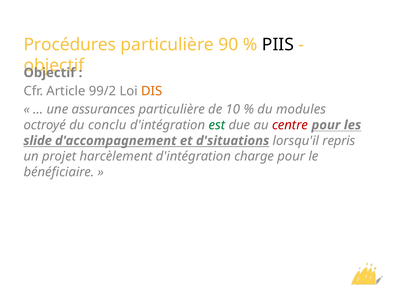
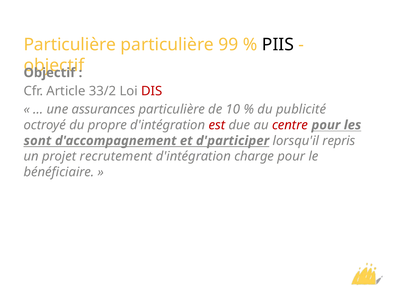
Procédures: Procédures -> Particulière (70, 45)
90: 90 -> 99 (228, 45)
99/2: 99/2 -> 33/2 (103, 91)
DIS colour: orange -> red (152, 91)
modules: modules -> publicité (301, 110)
conclu: conclu -> propre (107, 125)
est colour: green -> red (217, 125)
slide: slide -> sont (37, 141)
d'situations: d'situations -> d'participer (233, 141)
harcèlement: harcèlement -> recrutement (116, 157)
